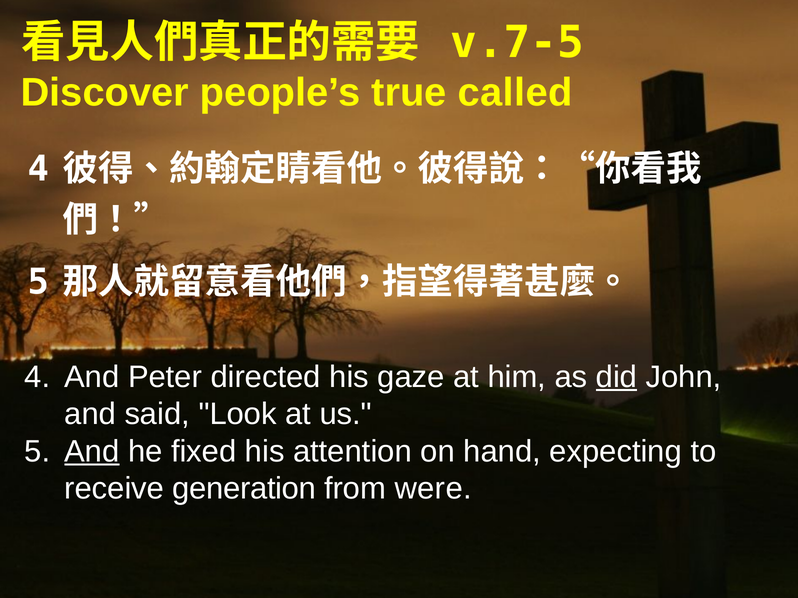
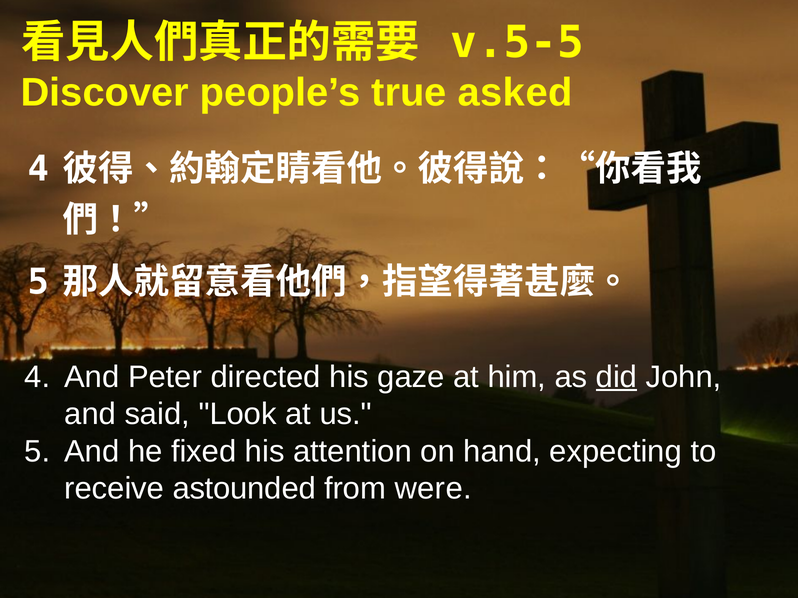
v.7-5: v.7-5 -> v.5-5 (517, 43)
called: called -> asked (515, 93)
And underline: present -> none (92, 452)
generation: generation -> astounded (244, 489)
